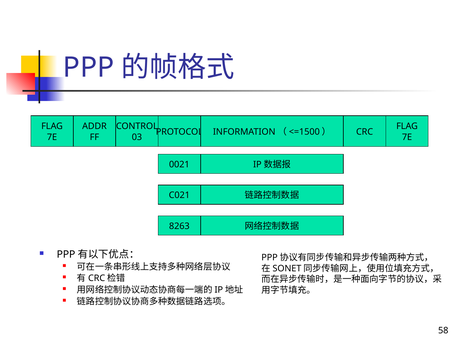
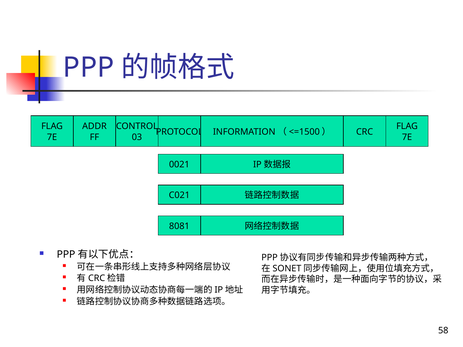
8263: 8263 -> 8081 (179, 226)
